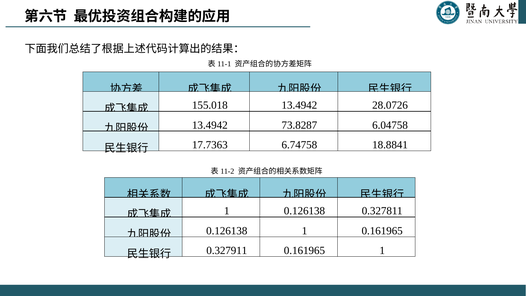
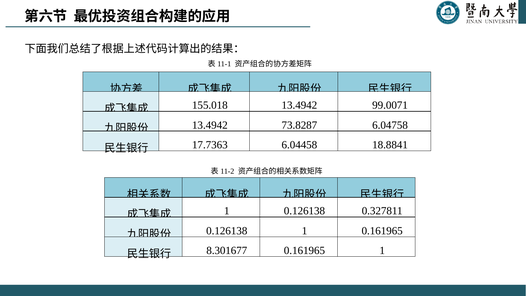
28.0726: 28.0726 -> 99.0071 (390, 105)
6.74758: 6.74758 -> 6.04458 (299, 145)
0.327911: 0.327911 -> 8.301677 (227, 251)
